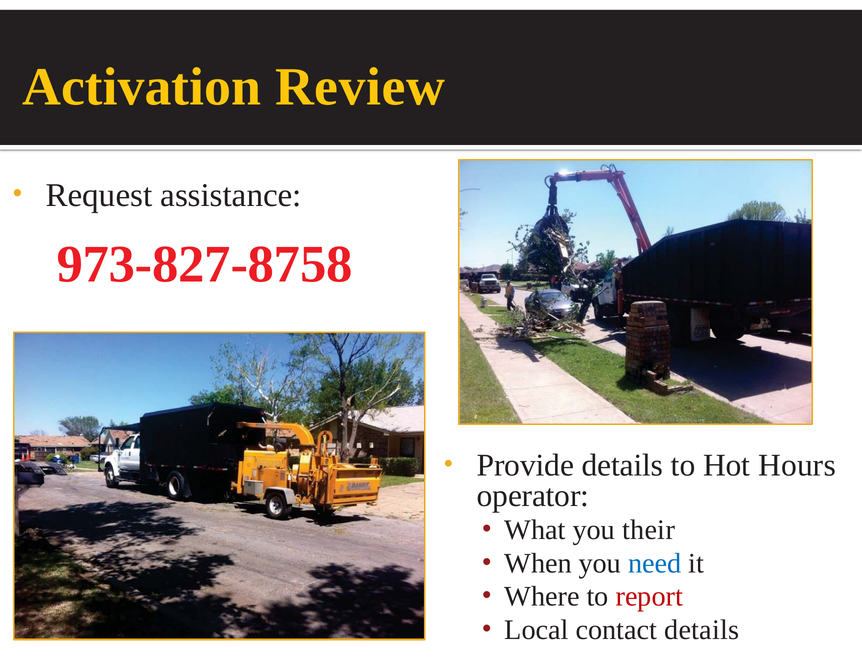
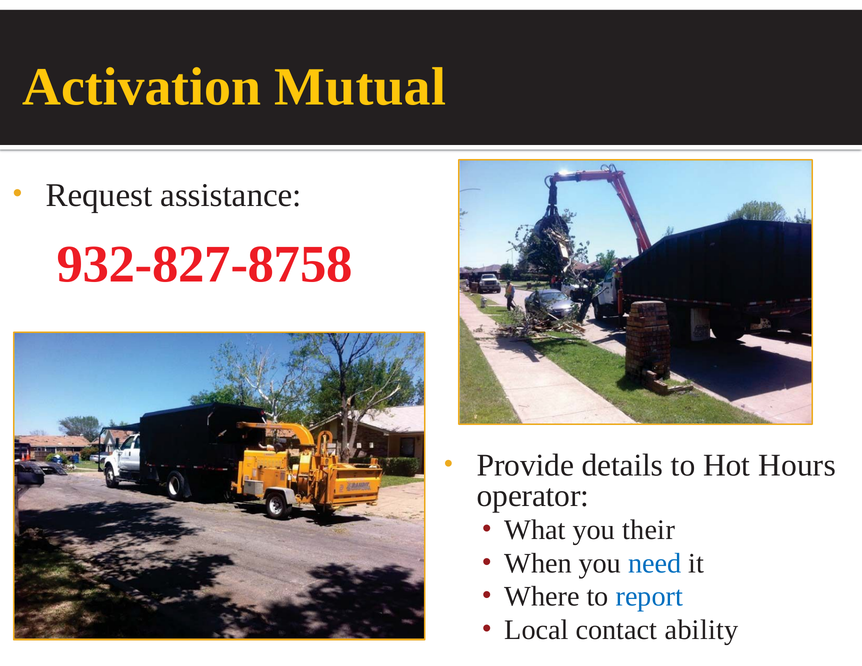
Review: Review -> Mutual (360, 87)
973-827-8758: 973-827-8758 -> 932-827-8758 (205, 264)
report colour: red -> blue (649, 597)
contact details: details -> ability (702, 630)
